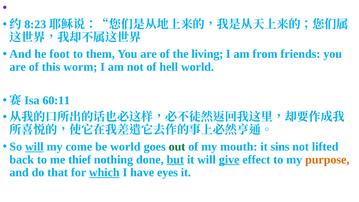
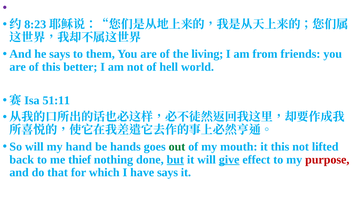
he foot: foot -> says (60, 54)
worm: worm -> better (80, 67)
60:11: 60:11 -> 51:11 (56, 100)
will underline: present -> none (34, 147)
come: come -> hand (79, 147)
be world: world -> hands (125, 147)
it sins: sins -> this (280, 147)
purpose colour: orange -> red (327, 160)
which underline: present -> none (104, 172)
have eyes: eyes -> says (168, 172)
